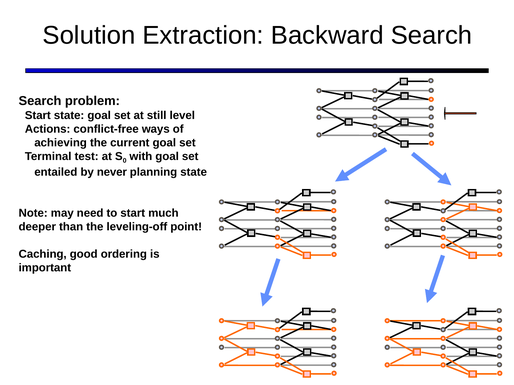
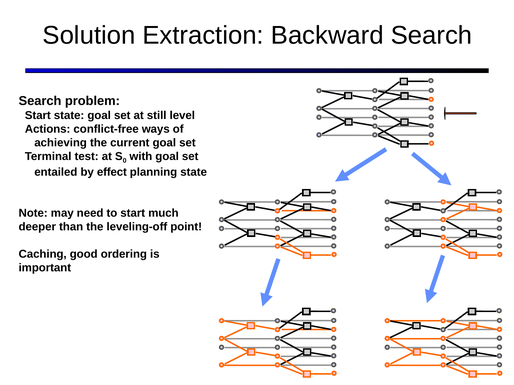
never: never -> effect (112, 172)
